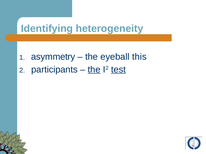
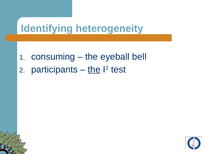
asymmetry: asymmetry -> consuming (53, 57)
this: this -> bell (139, 57)
test underline: present -> none (118, 70)
